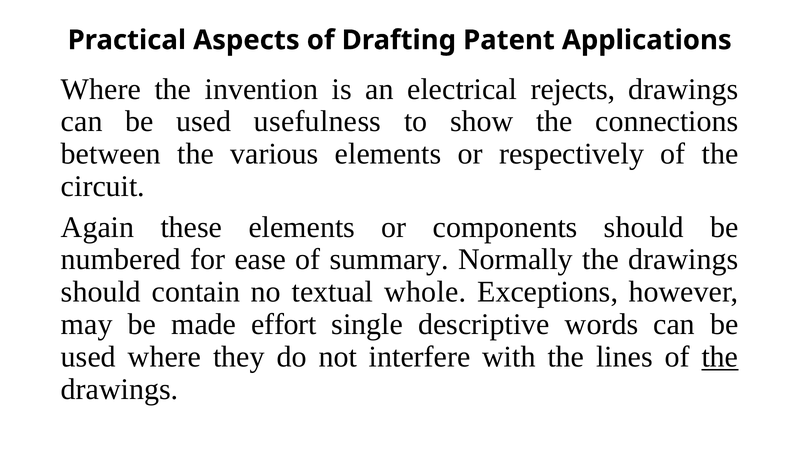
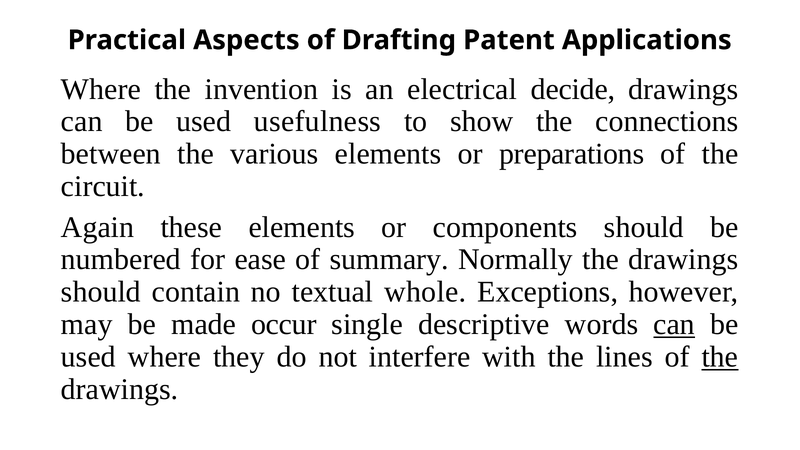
rejects: rejects -> decide (573, 89)
respectively: respectively -> preparations (572, 154)
effort: effort -> occur (284, 324)
can underline: none -> present (674, 324)
